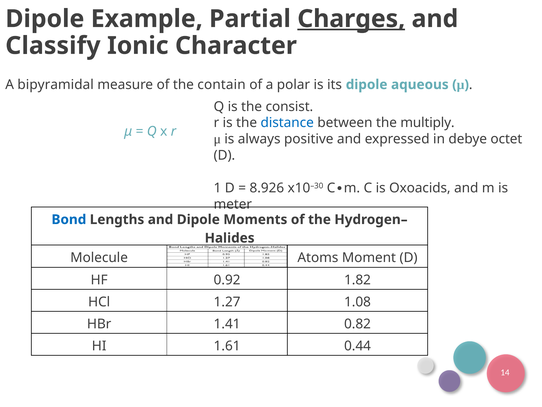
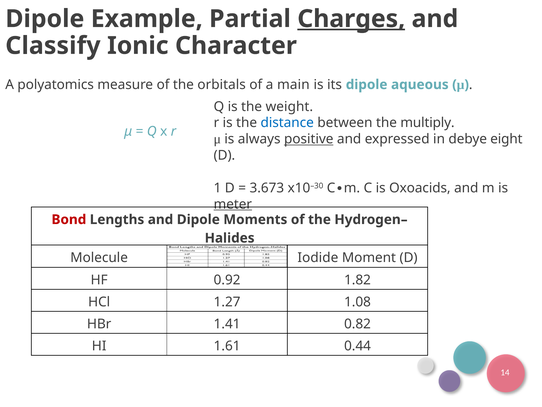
bipyramidal: bipyramidal -> polyatomics (56, 85)
contain: contain -> orbitals (222, 85)
polar: polar -> main (293, 85)
consist: consist -> weight (289, 106)
positive underline: none -> present (309, 139)
octet: octet -> eight (506, 139)
8.926: 8.926 -> 3.673 (267, 188)
meter underline: none -> present (233, 204)
Bond colour: blue -> red (69, 219)
Atoms: Atoms -> Iodide (318, 257)
